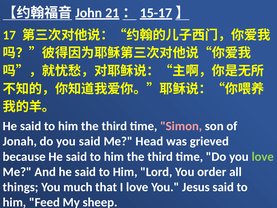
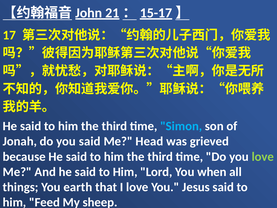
Simon colour: pink -> light blue (181, 126)
order: order -> when (212, 172)
much: much -> earth (78, 187)
